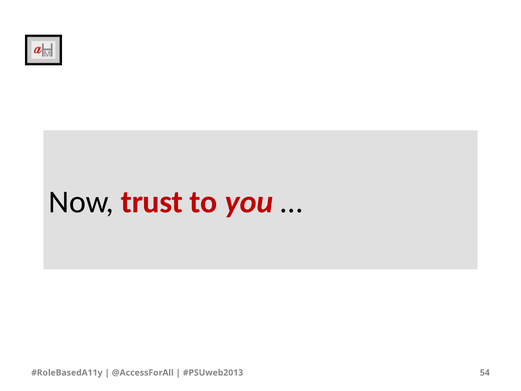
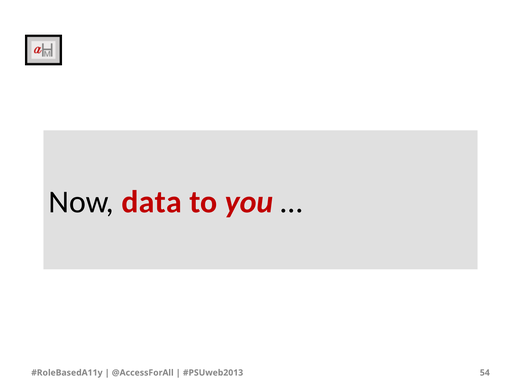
trust: trust -> data (152, 202)
